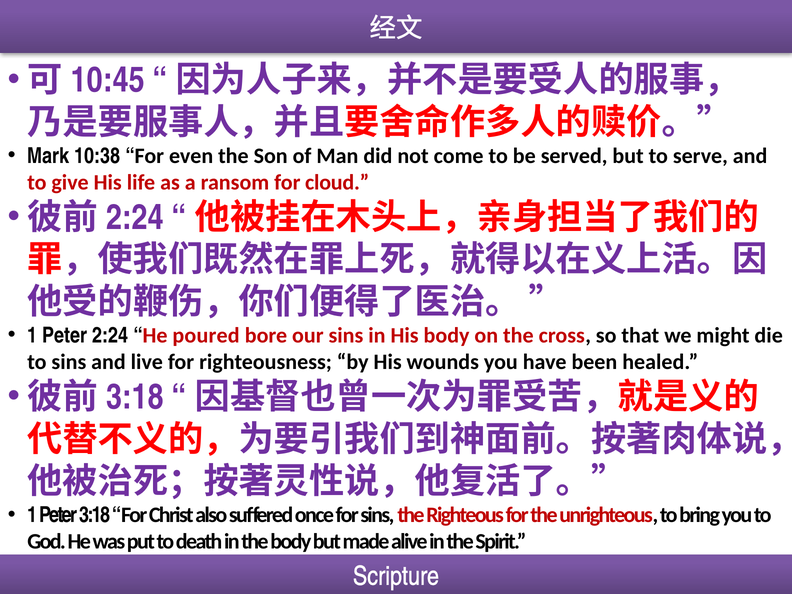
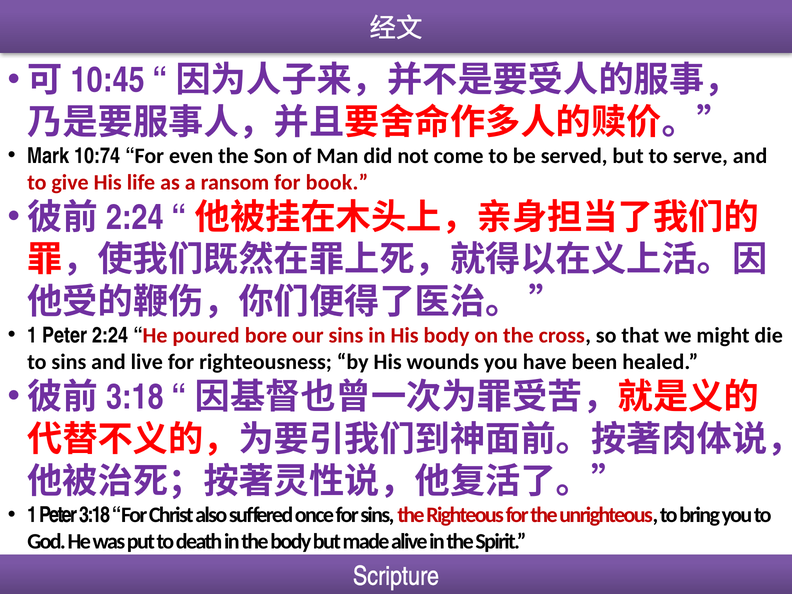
10:38: 10:38 -> 10:74 (97, 156)
cloud: cloud -> book (337, 182)
